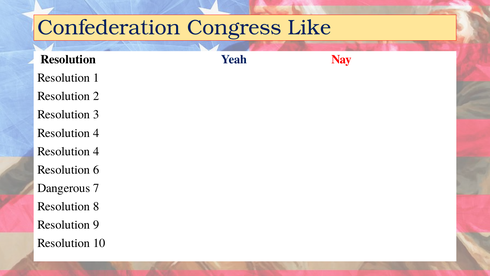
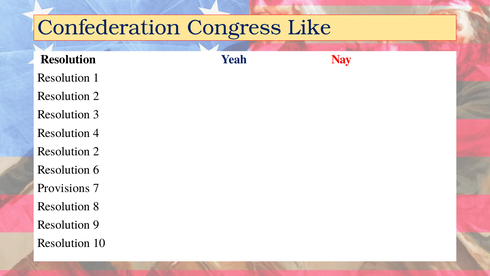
4: 4 -> 2 (96, 151)
Dangerous: Dangerous -> Provisions (64, 188)
